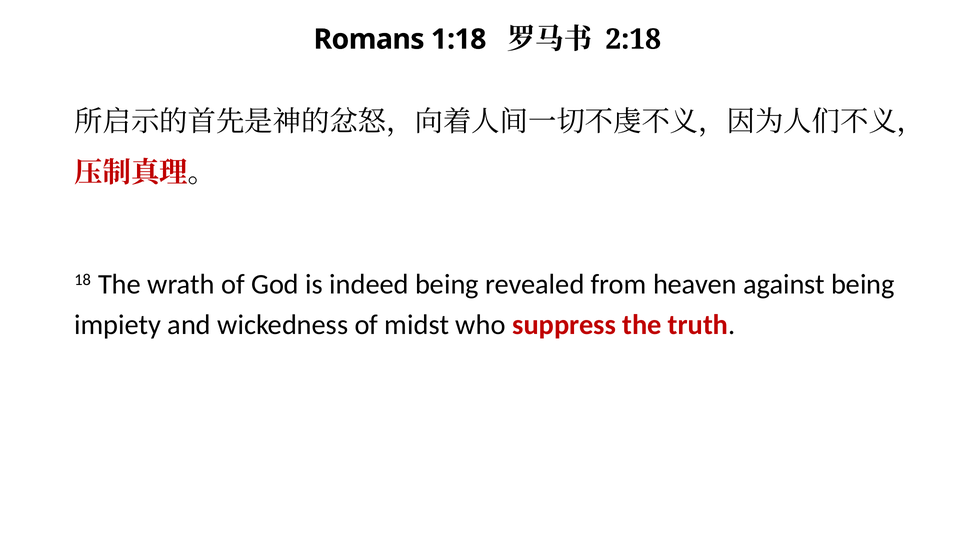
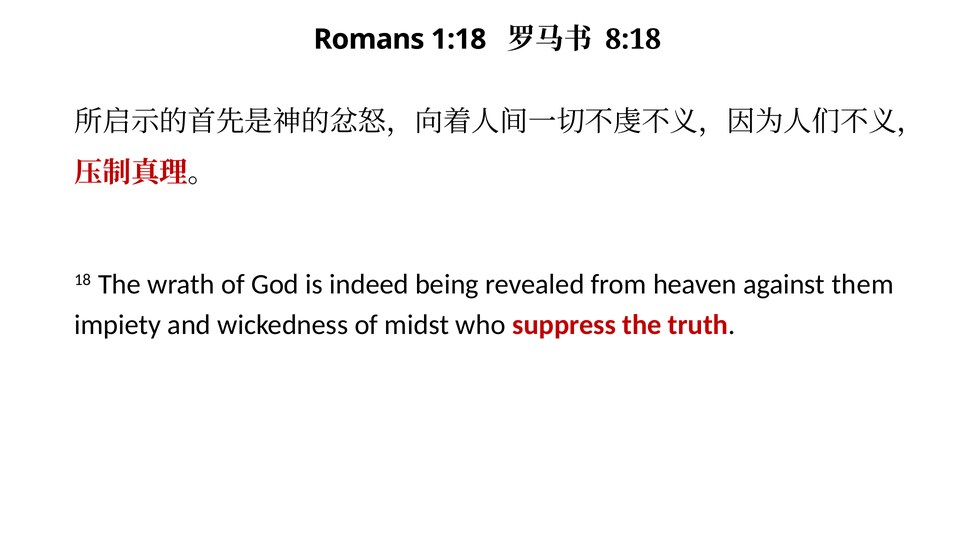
2:18: 2:18 -> 8:18 (633, 39)
against being: being -> them (863, 284)
